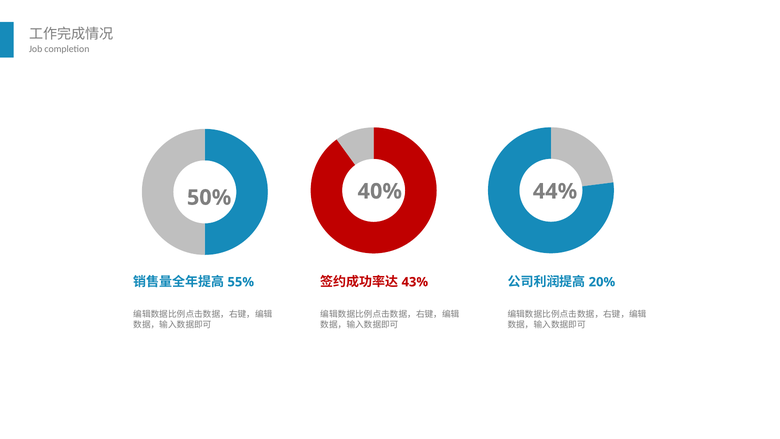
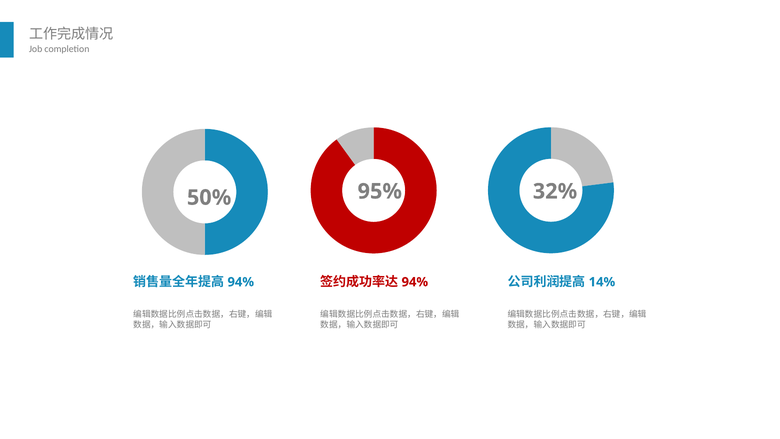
40%: 40% -> 95% (380, 191)
44%: 44% -> 32% (555, 191)
55%: 55% -> 94% (241, 282)
43%: 43% -> 94% (415, 282)
20%: 20% -> 14% (602, 282)
